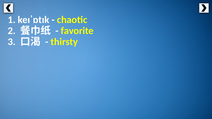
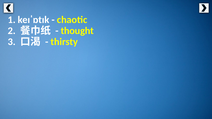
favorite: favorite -> thought (77, 31)
